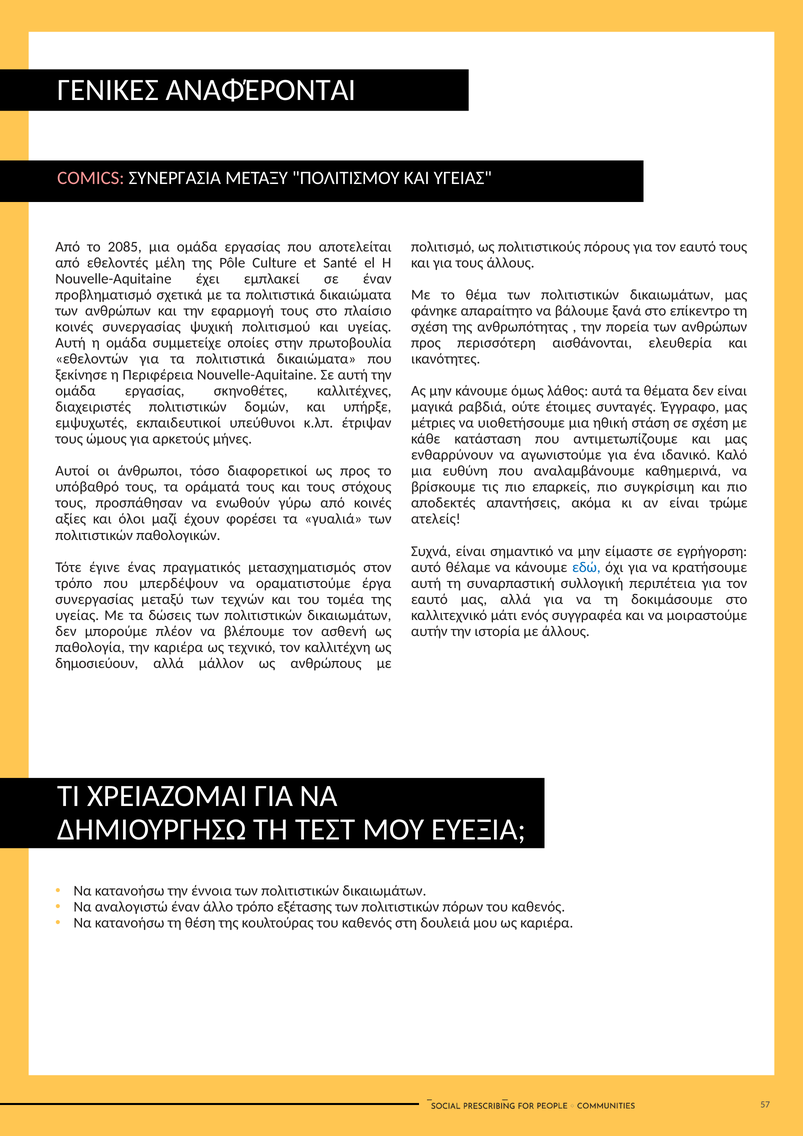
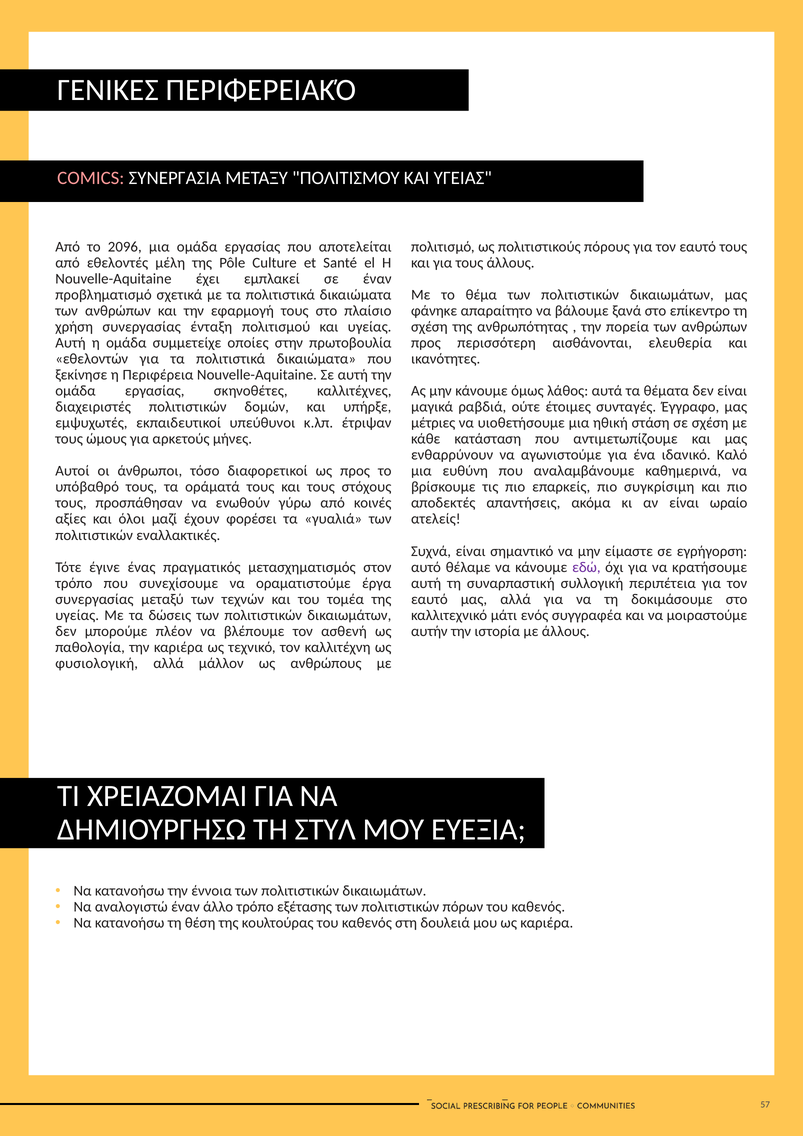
ΑΝΑΦΈΡΟΝΤΑΙ: ΑΝΑΦΈΡΟΝΤΑΙ -> ΠΕΡΙΦΕΡΕΙΑΚΌ (261, 90)
2085: 2085 -> 2096 (125, 247)
κοινές: κοινές -> χρήση (74, 327)
ψυχική: ψυχική -> ένταξη (211, 327)
τρώμε: τρώμε -> ωραίο (729, 503)
παθολογικών: παθολογικών -> εναλλακτικές (178, 535)
εδώ colour: blue -> purple (586, 567)
μπερδέψουν: μπερδέψουν -> συνεχίσουμε (179, 583)
δημοσιεύουν: δημοσιεύουν -> φυσιολογική (97, 663)
ΤΕΣΤ: ΤΕΣΤ -> ΣΤΥΛ (326, 829)
